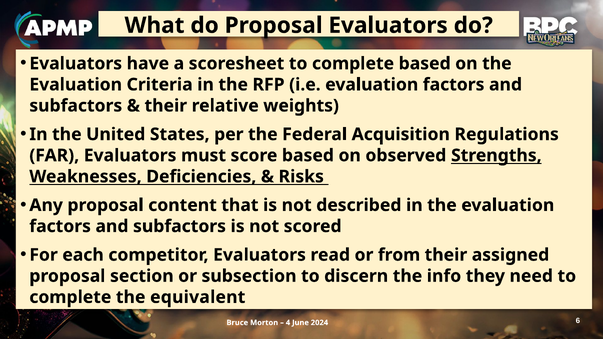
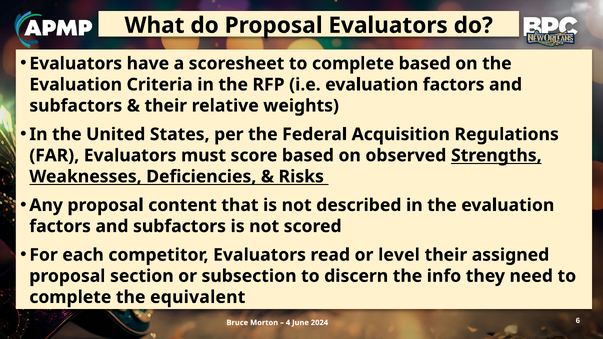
from: from -> level (399, 255)
